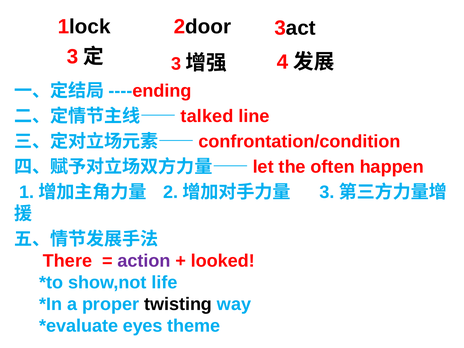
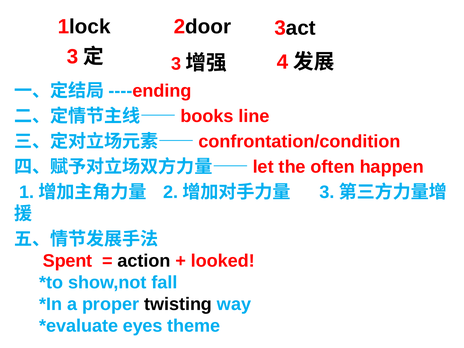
talked: talked -> books (207, 116)
There: There -> Spent (68, 261)
action colour: purple -> black (144, 261)
life: life -> fall (164, 282)
